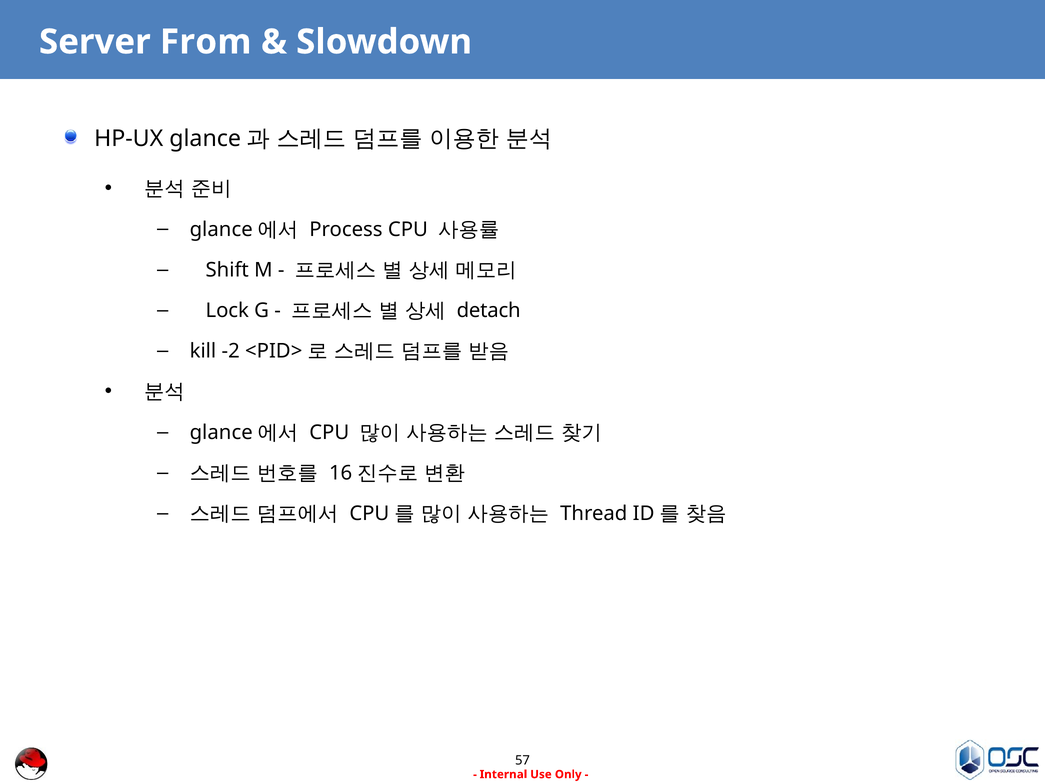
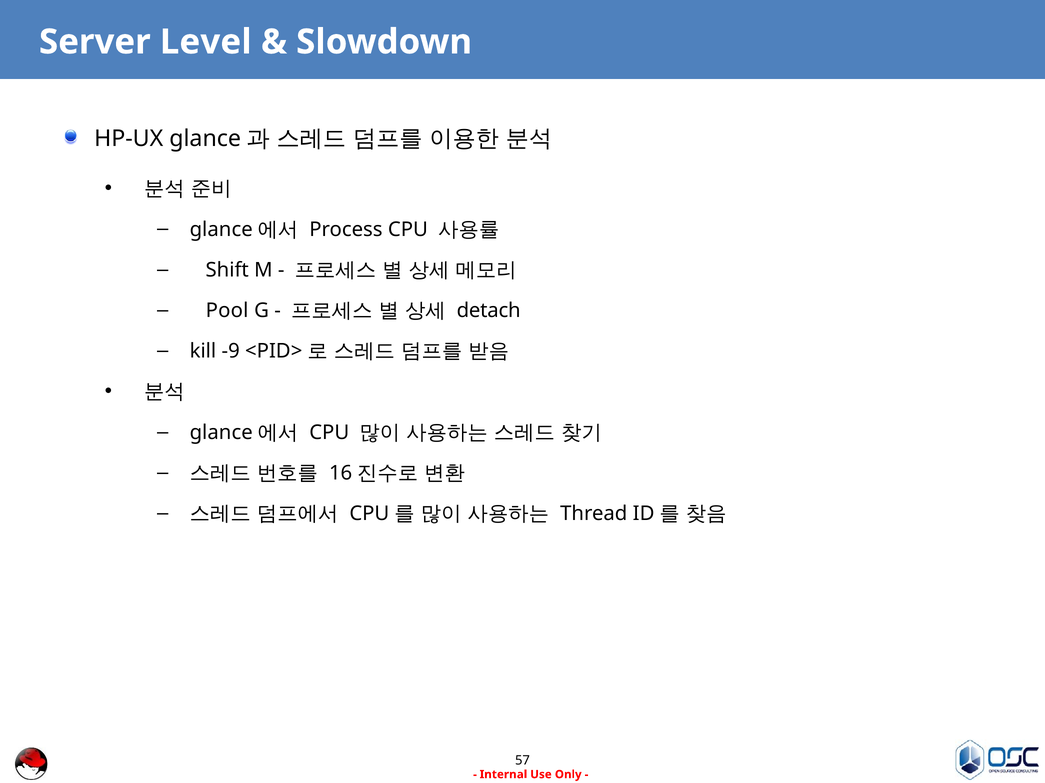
From: From -> Level (206, 42)
Lock: Lock -> Pool (227, 311)
-2: -2 -> -9 (231, 352)
